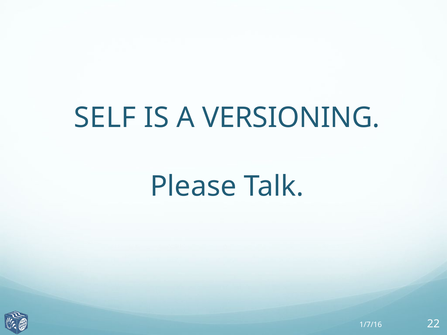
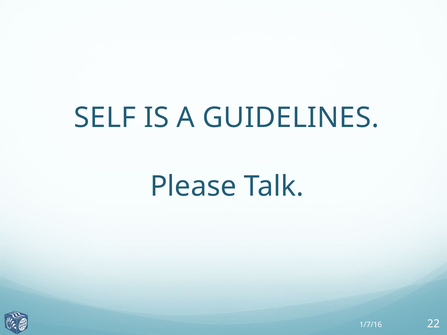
VERSIONING: VERSIONING -> GUIDELINES (291, 118)
